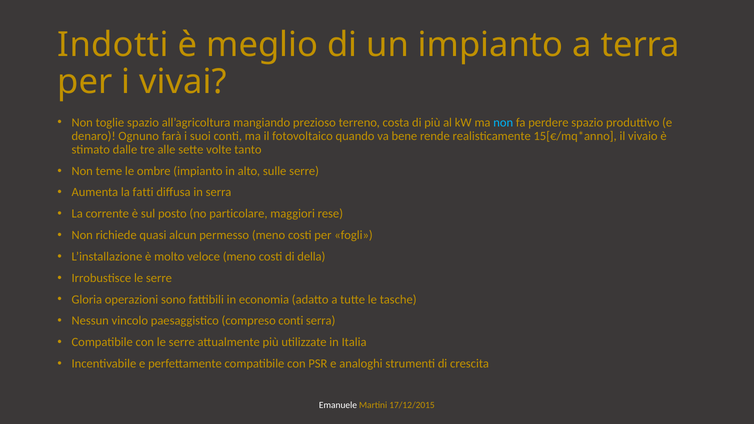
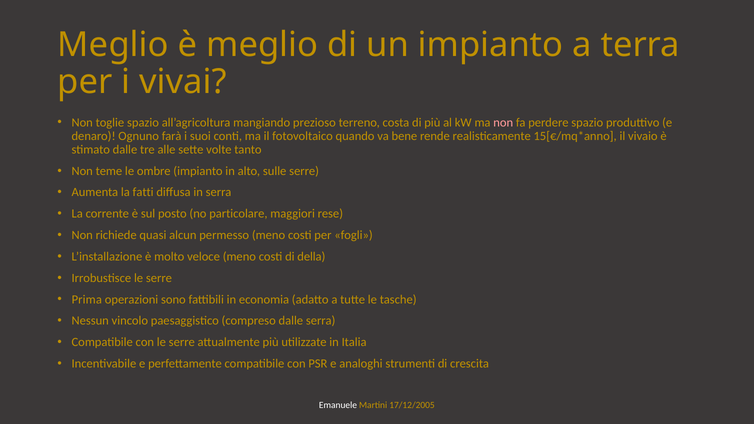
Indotti: Indotti -> Meglio (113, 45)
non colour: light blue -> pink (503, 122)
Gloria: Gloria -> Prima (87, 299)
compreso conti: conti -> dalle (291, 321)
17/12/2015: 17/12/2015 -> 17/12/2005 (412, 405)
